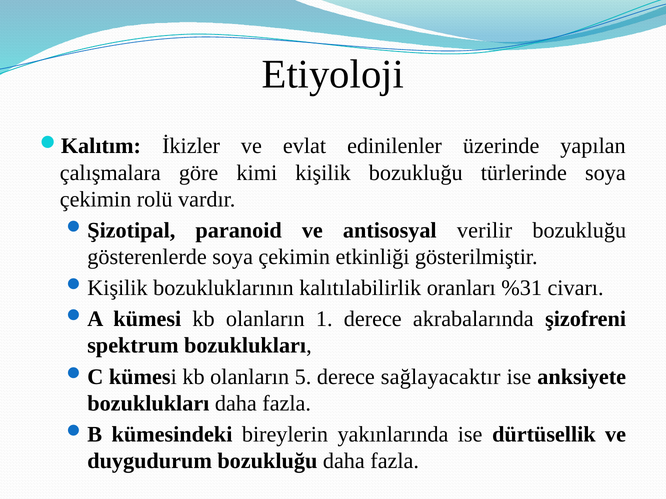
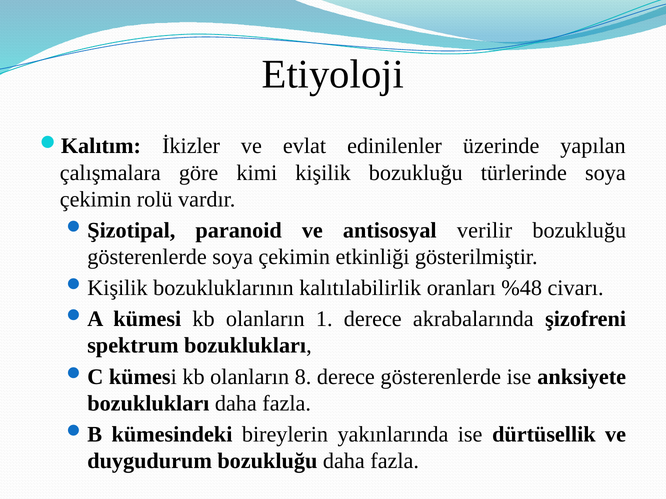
%31: %31 -> %48 (522, 288)
5: 5 -> 8 (303, 377)
derece sağlayacaktır: sağlayacaktır -> gösterenlerde (441, 377)
